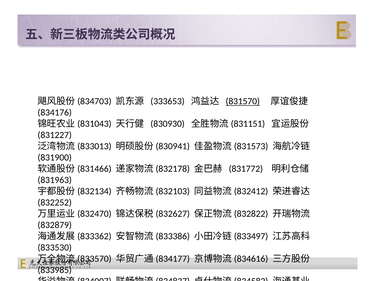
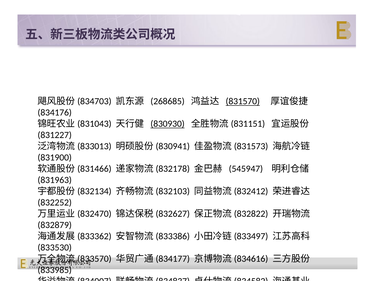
333653: 333653 -> 268685 (168, 101)
830930 underline: none -> present (168, 124)
831772: 831772 -> 545947 (246, 169)
